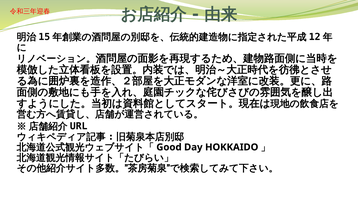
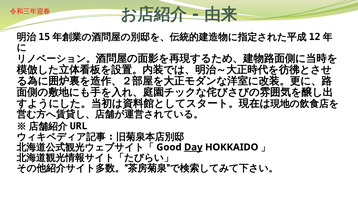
Day underline: none -> present (193, 147)
